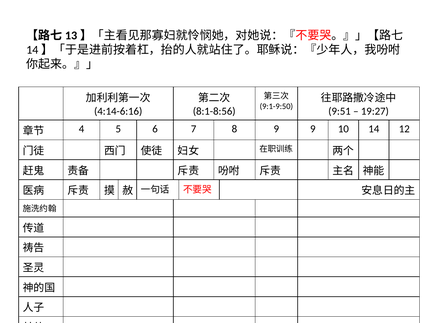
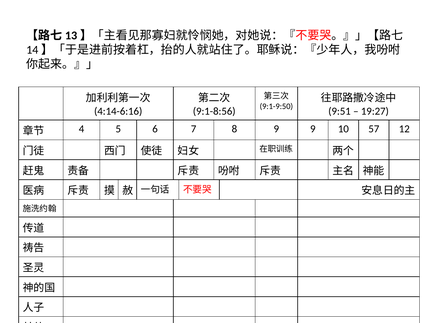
8:1-8:56: 8:1-8:56 -> 9:1-8:56 (214, 111)
14: 14 -> 57 (374, 129)
